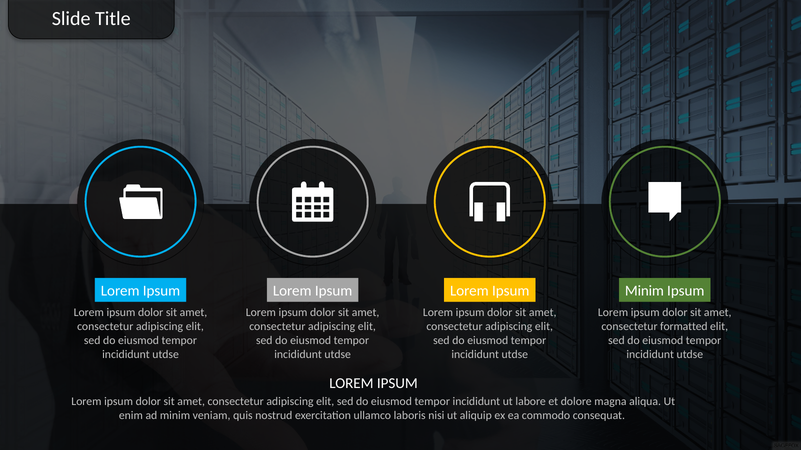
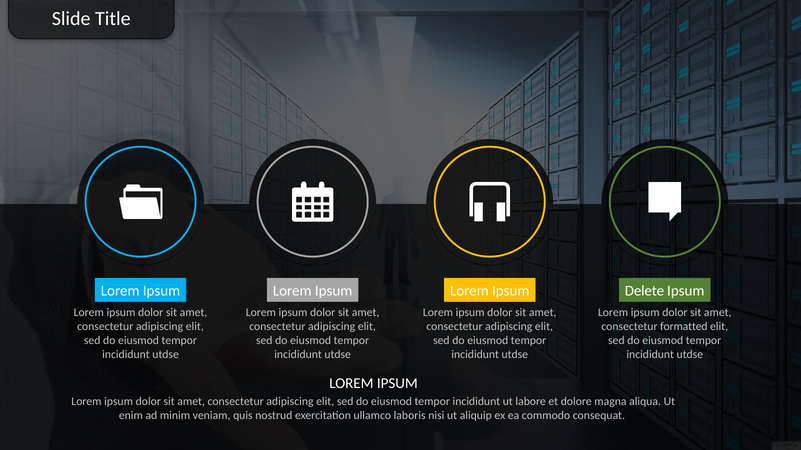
Minim: Minim -> Delete (644, 291)
